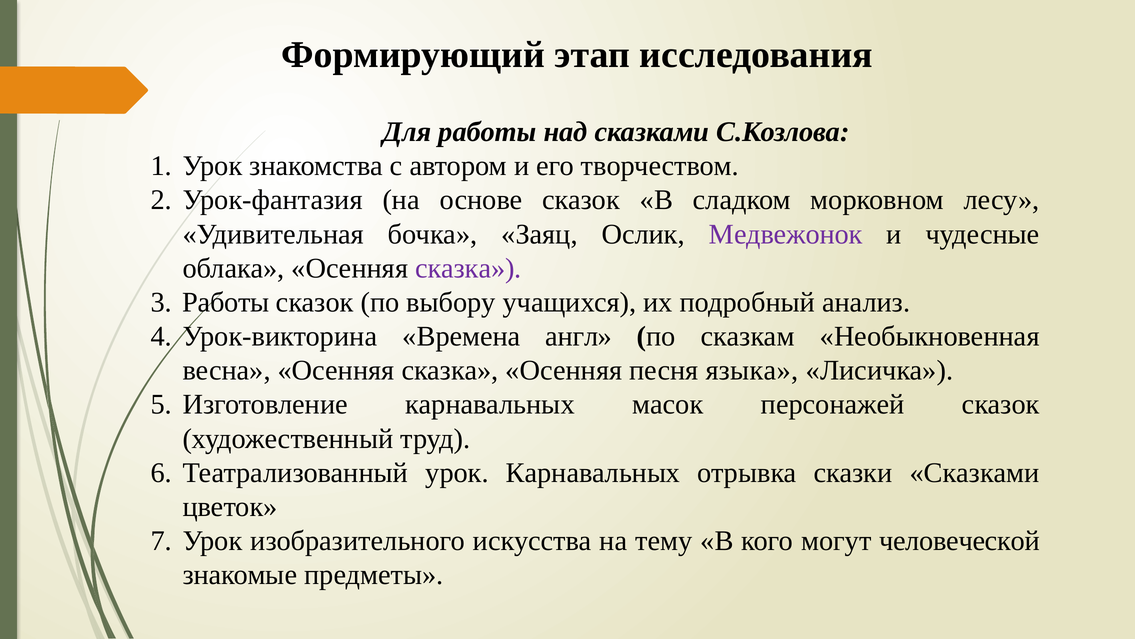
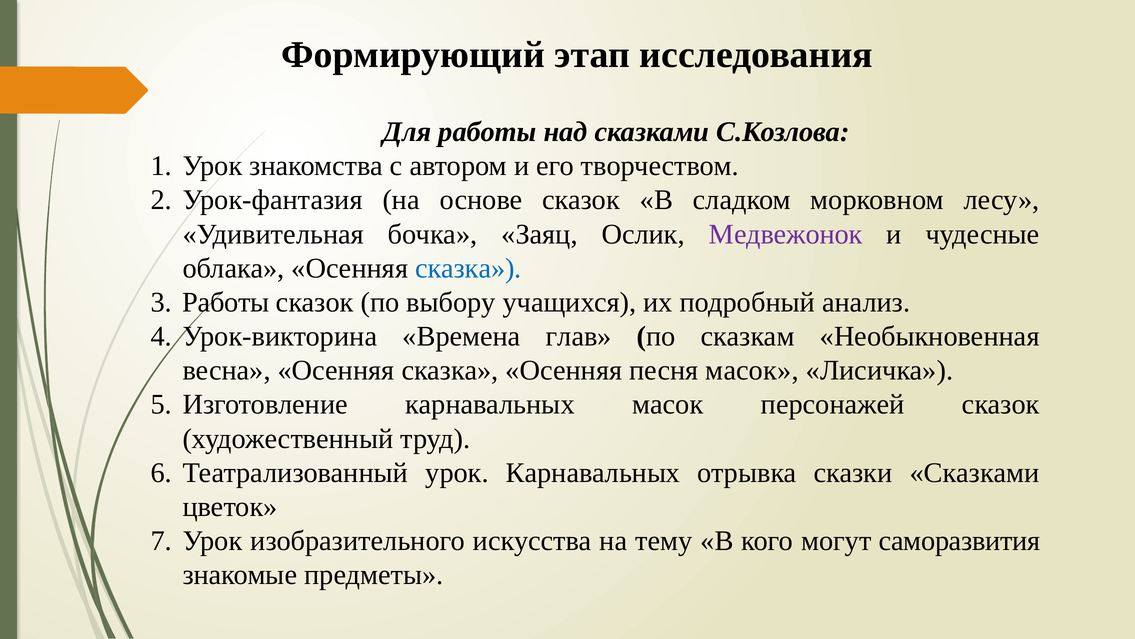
сказка colour: purple -> blue (468, 268)
англ: англ -> глав (579, 336)
песня языка: языка -> масок (752, 370)
человеческой: человеческой -> саморазвития (960, 540)
